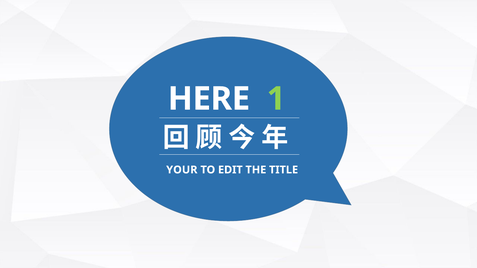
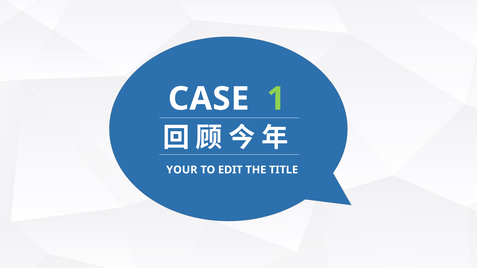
HERE: HERE -> CASE (209, 99)
